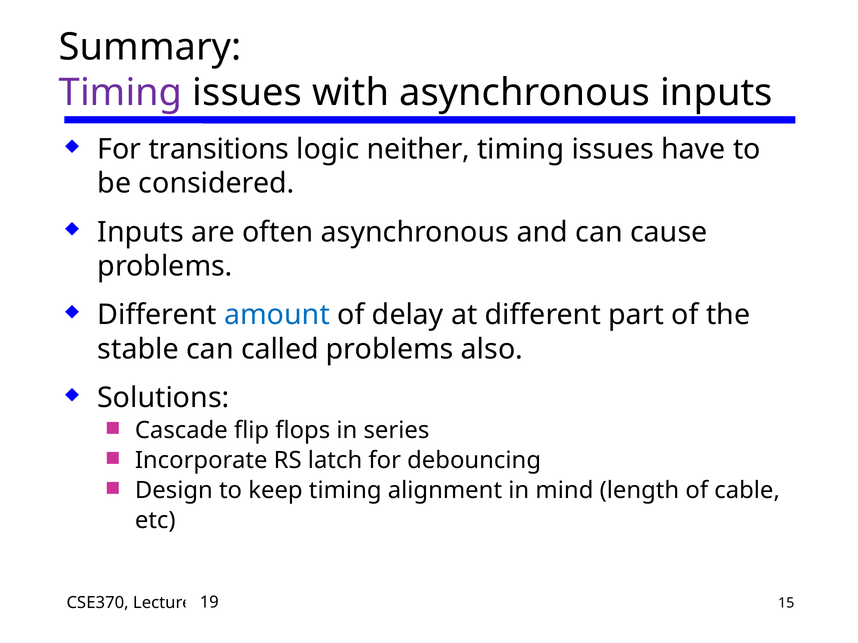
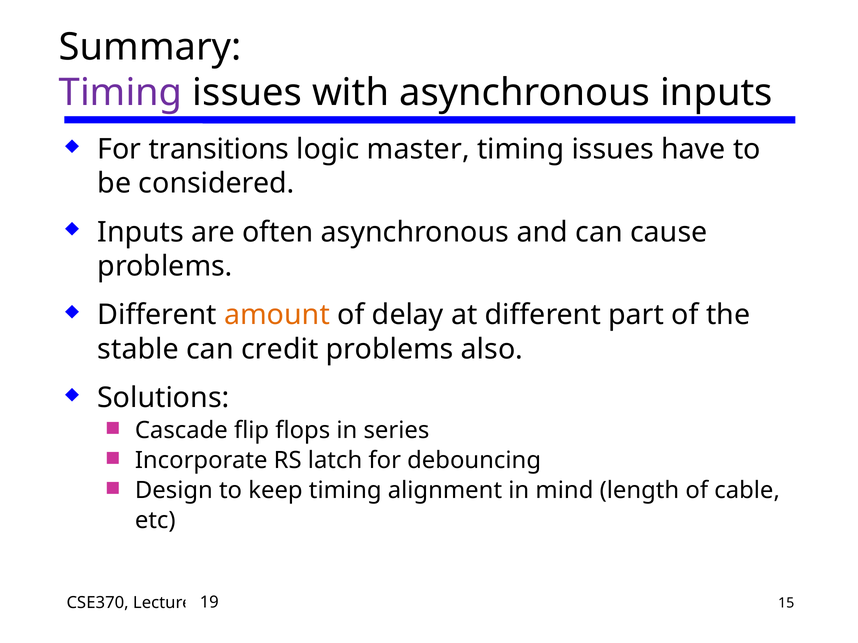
neither: neither -> master (418, 149)
amount colour: blue -> orange (277, 315)
called: called -> credit (280, 350)
